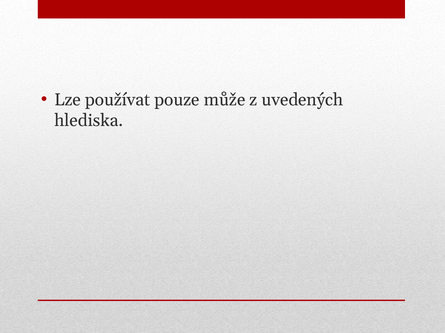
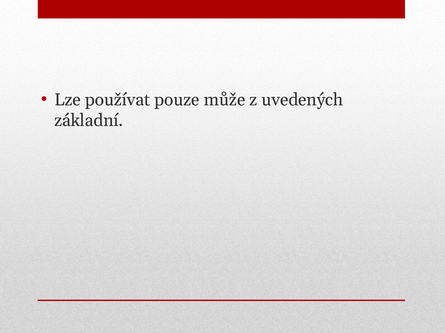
hlediska: hlediska -> základní (89, 121)
